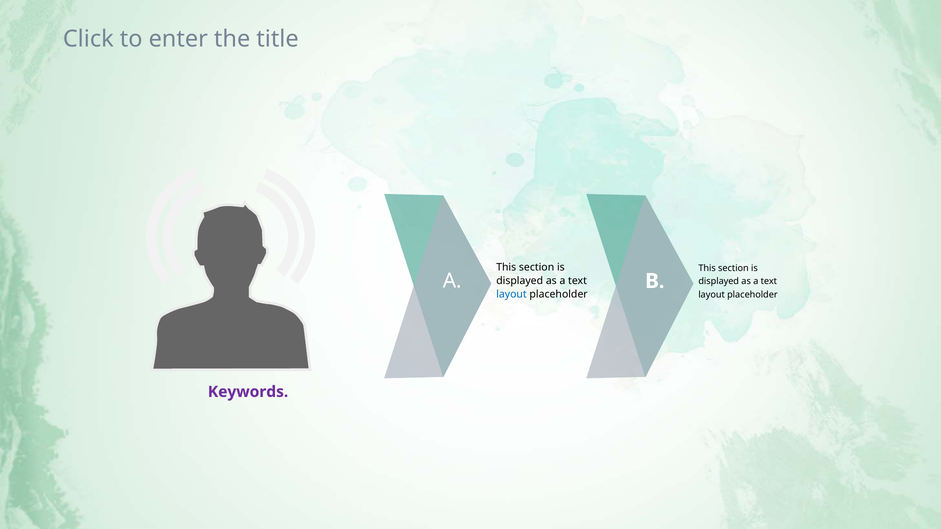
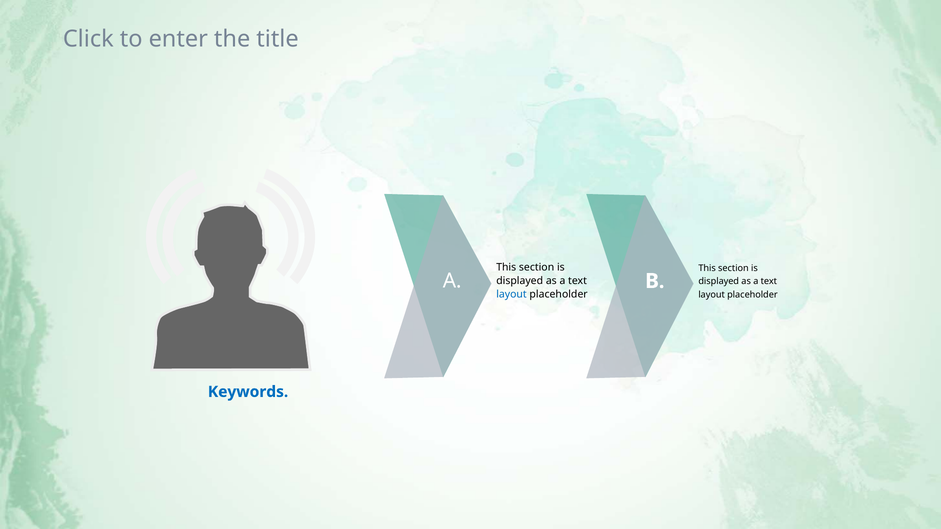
Keywords colour: purple -> blue (248, 392)
